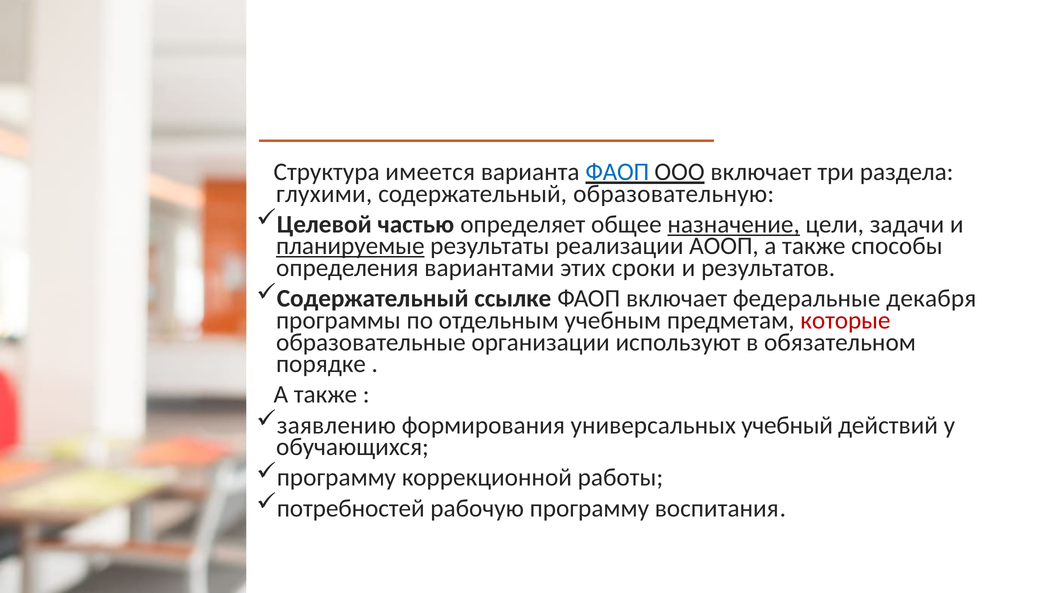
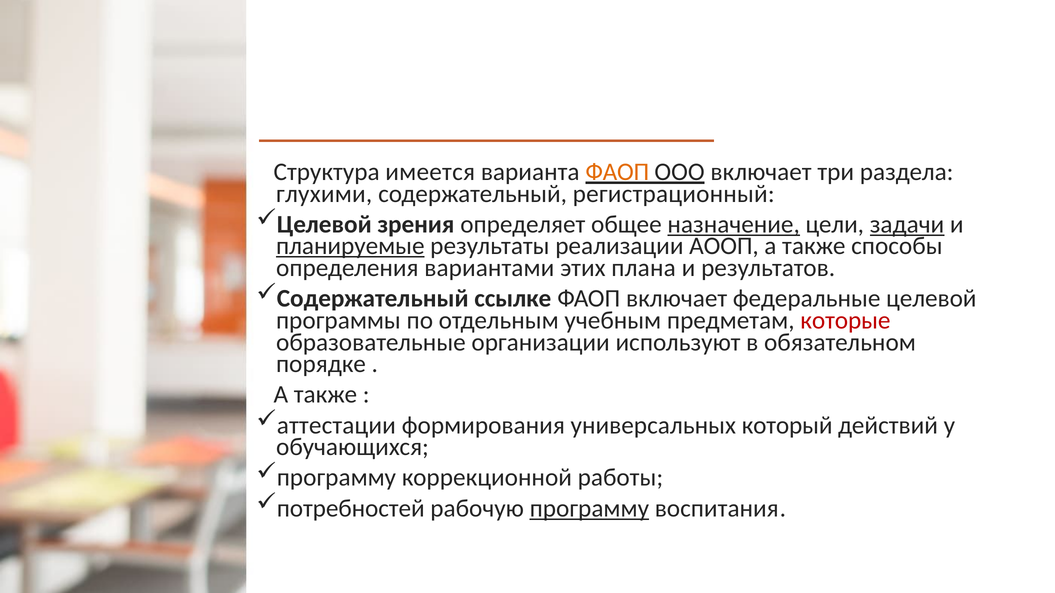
ФАОП colour: blue -> orange (617, 172)
образовательную: образовательную -> регистрационный (674, 194)
частью: частью -> зрения (416, 224)
задачи underline: none -> present (907, 224)
сроки: сроки -> плана (644, 268)
федеральные декабря: декабря -> целевой (931, 299)
заявлению: заявлению -> аттестации (336, 426)
учебный: учебный -> который (787, 426)
программу underline: none -> present (589, 509)
